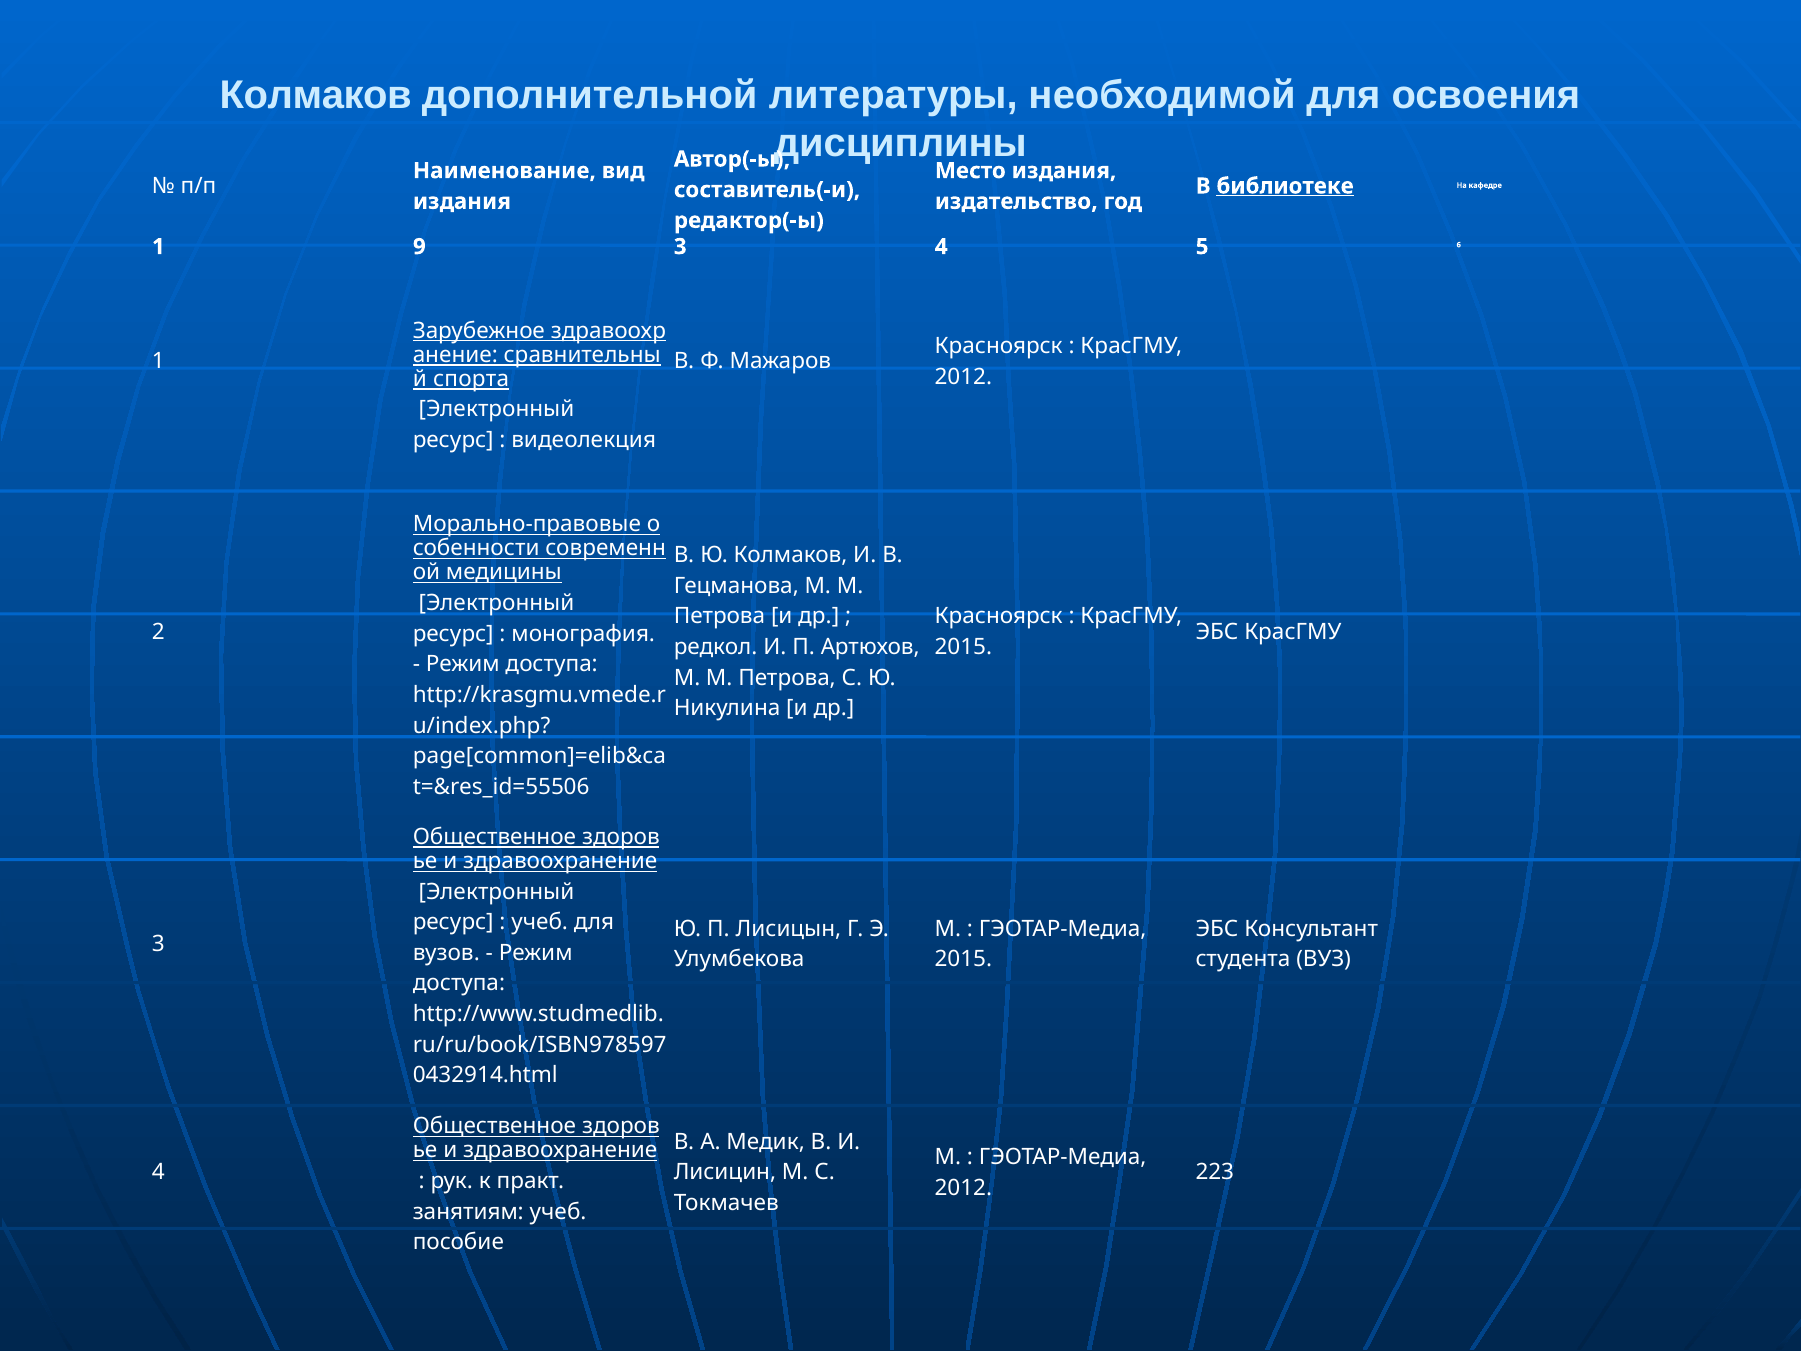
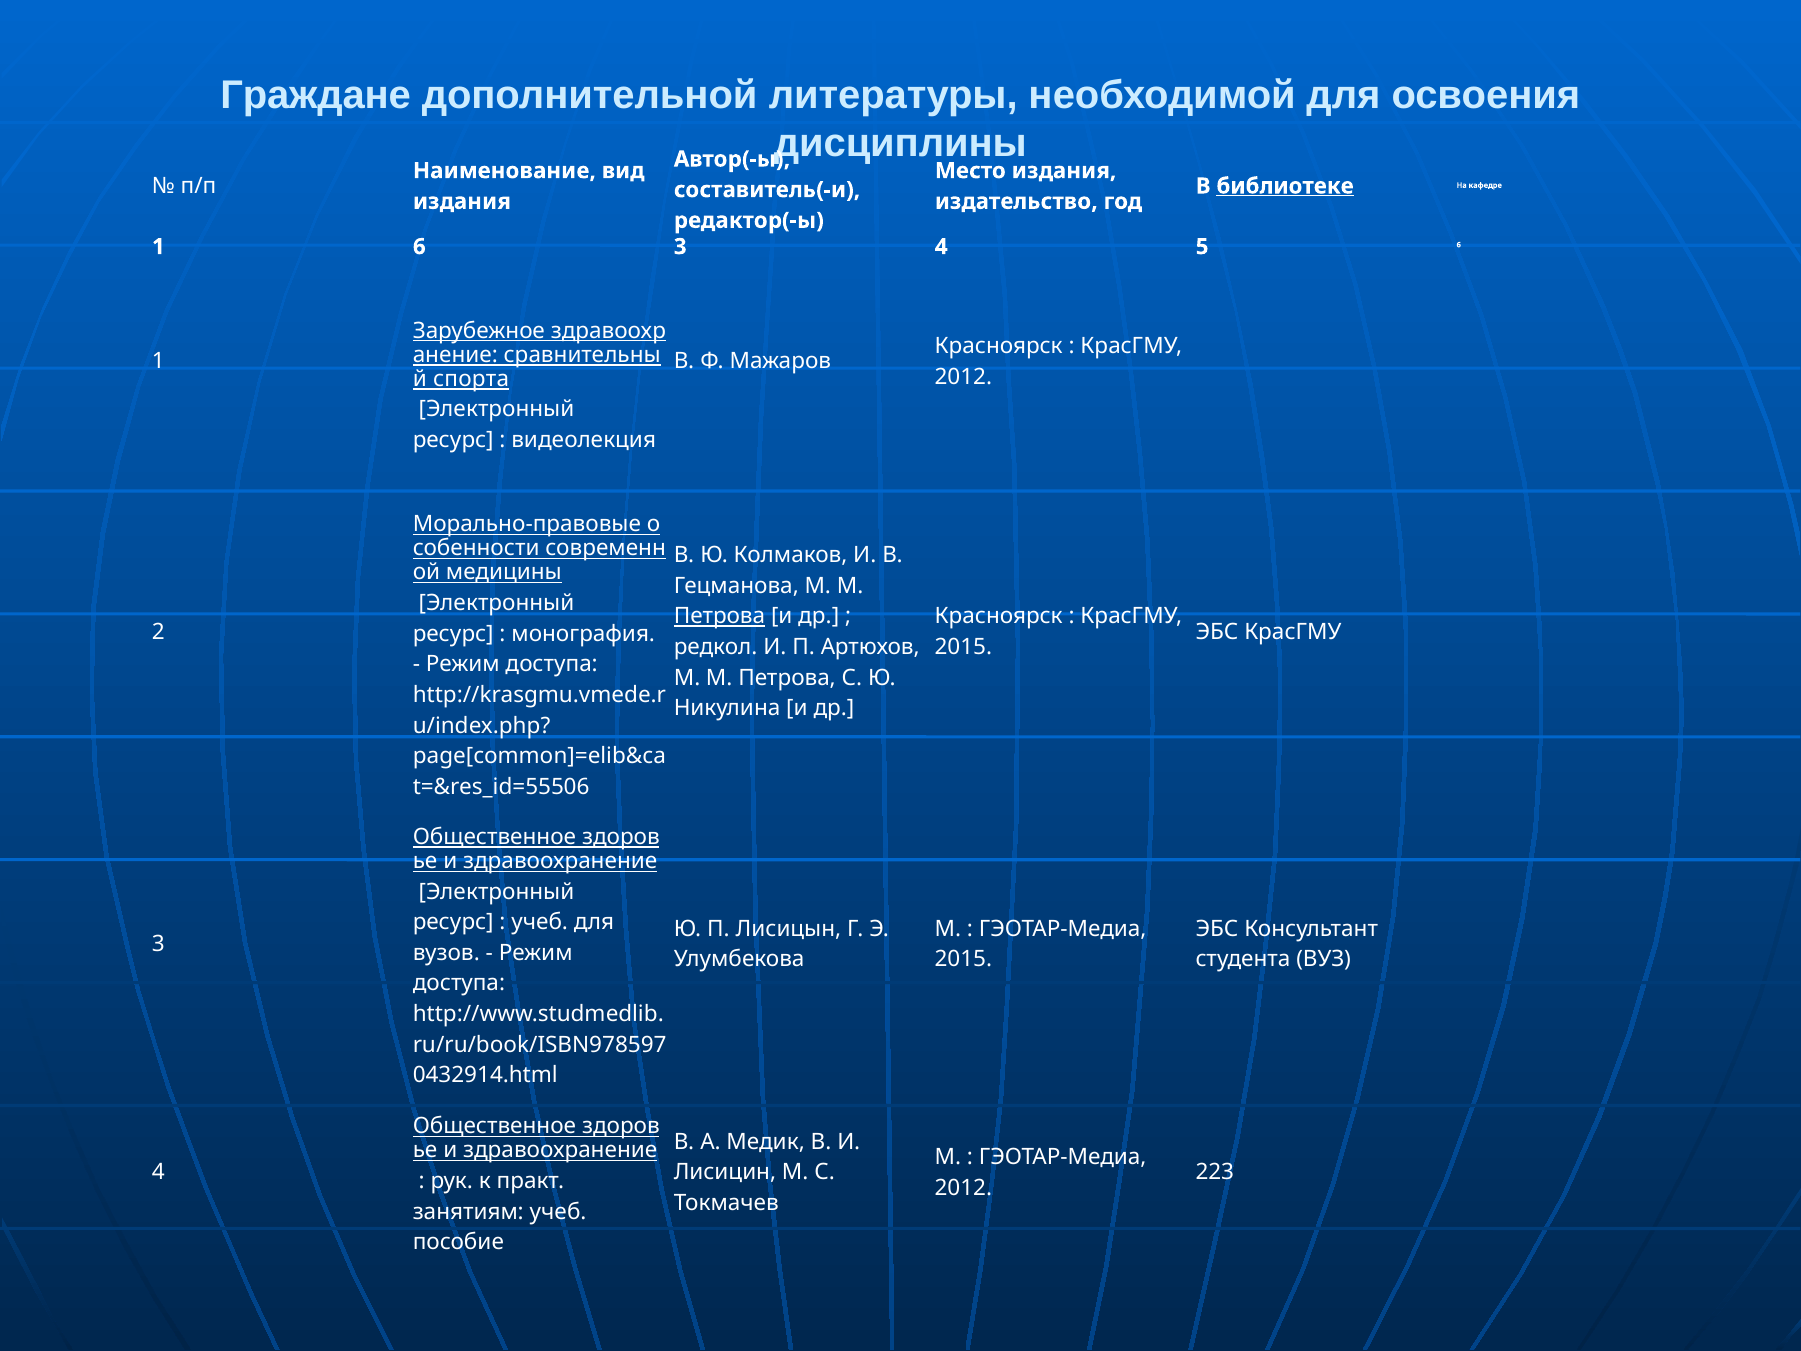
Колмаков: Колмаков -> Граждане (316, 95)
1 9: 9 -> 6 (419, 247)
Петрова underline: none -> present (719, 616)
